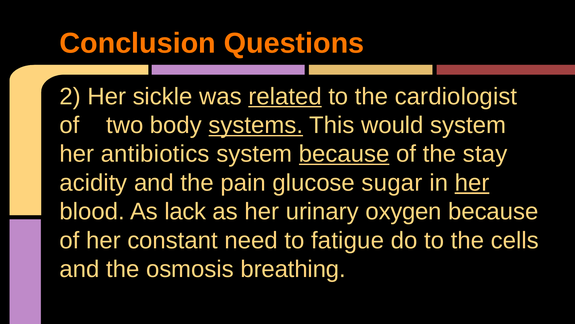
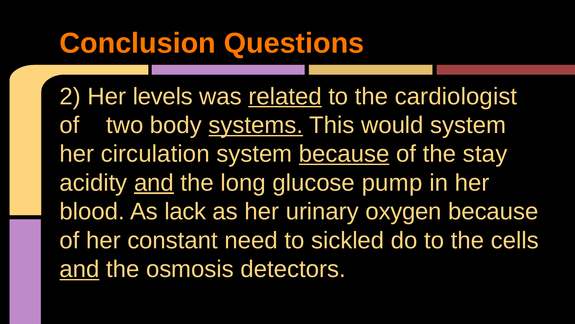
sickle: sickle -> levels (163, 96)
antibiotics: antibiotics -> circulation (155, 154)
and underline: none -> present (154, 183)
pain: pain -> long (243, 183)
sugar: sugar -> pump (392, 183)
her underline: present -> none (472, 183)
fatigue: fatigue -> sickled (348, 240)
and underline: none -> present (79, 269)
breathing: breathing -> detectors (293, 269)
